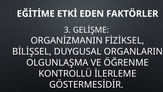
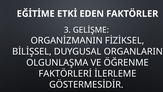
KONTROLLÜ: KONTROLLÜ -> FAKTÖRLERİ (65, 73)
